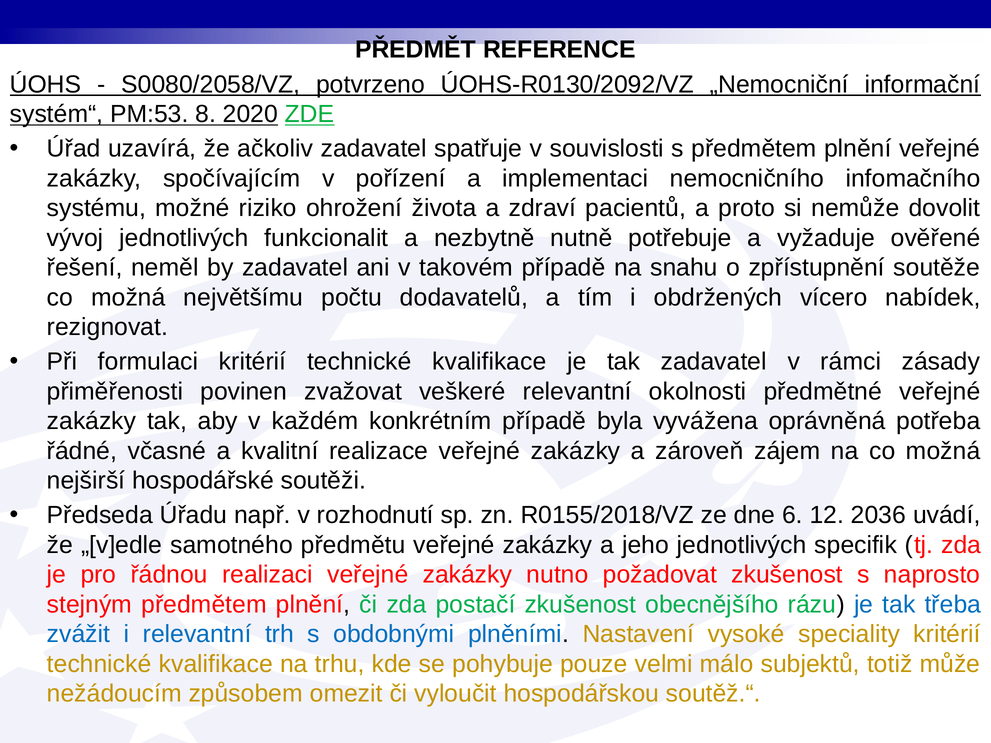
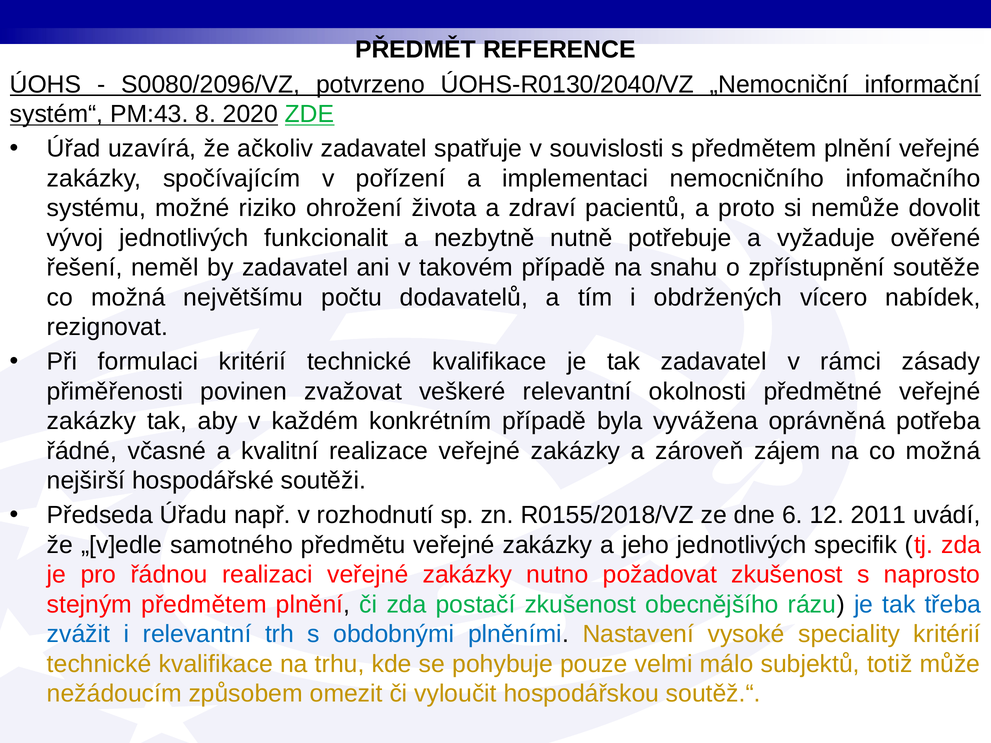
S0080/2058/VZ: S0080/2058/VZ -> S0080/2096/VZ (211, 84)
ÚOHS-R0130/2092/VZ: ÚOHS-R0130/2092/VZ -> ÚOHS-R0130/2040/VZ (567, 84)
PM:53: PM:53 -> PM:43 (149, 114)
2036: 2036 -> 2011 (878, 515)
